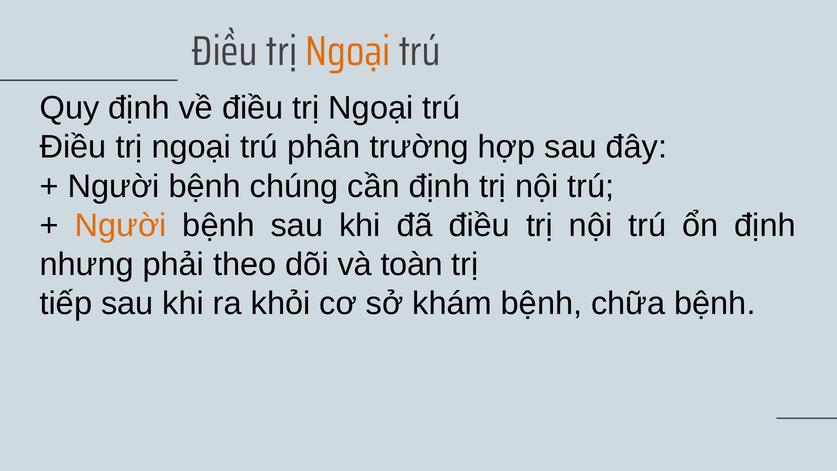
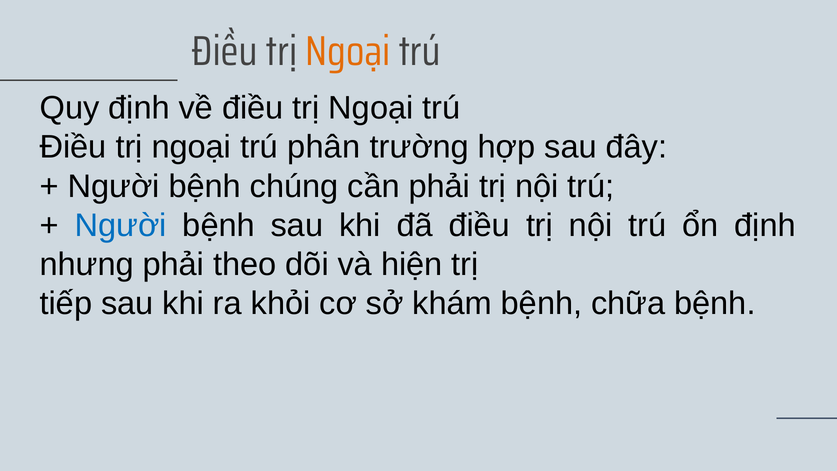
cần định: định -> phải (439, 186)
Người colour: orange -> blue (121, 225)
toàn: toàn -> hiện (412, 264)
